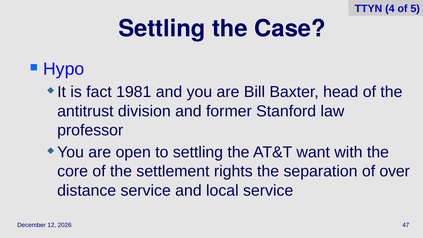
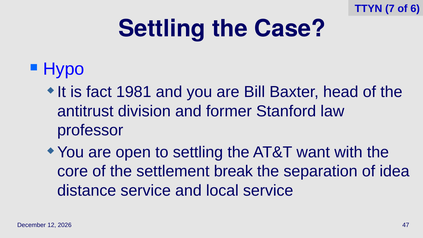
4: 4 -> 7 (390, 9)
5: 5 -> 6 (415, 9)
rights: rights -> break (233, 171)
over: over -> idea (395, 171)
